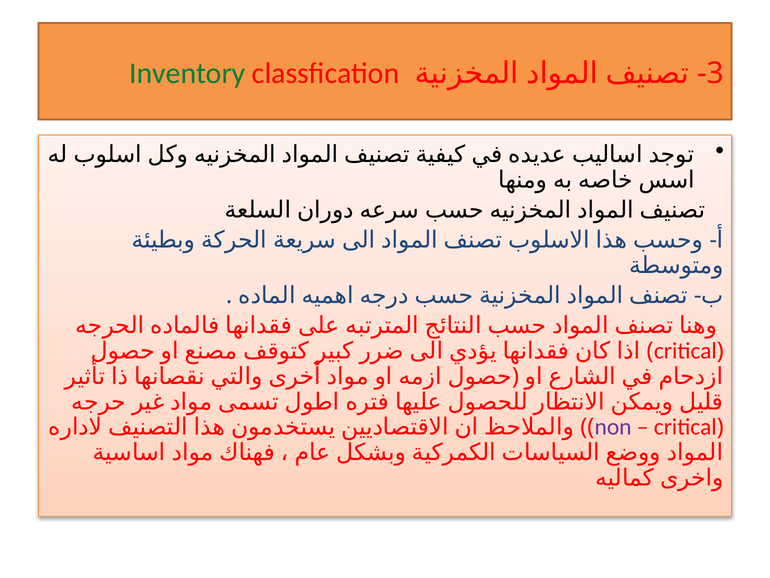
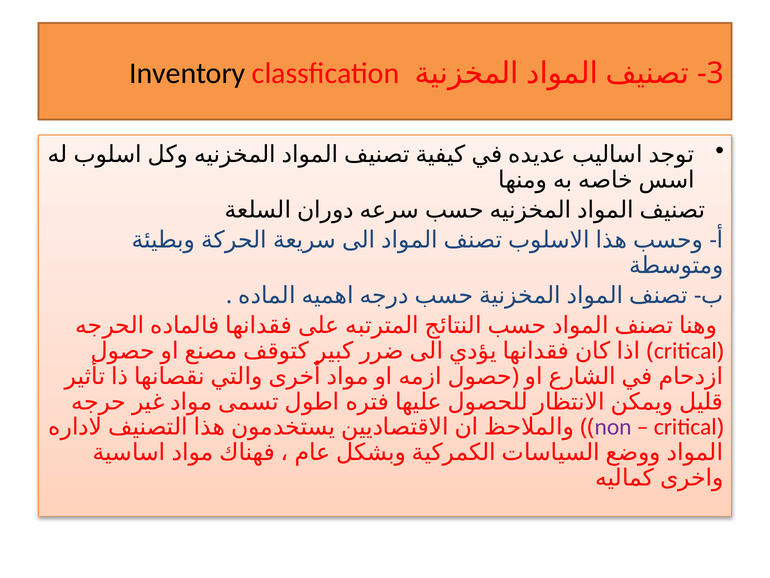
Inventory colour: green -> black (187, 73)
